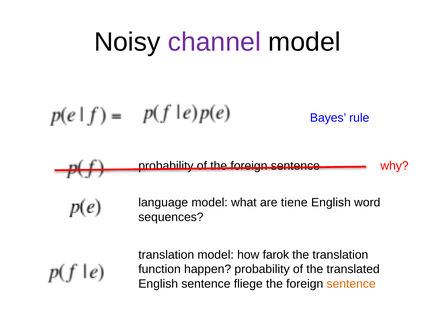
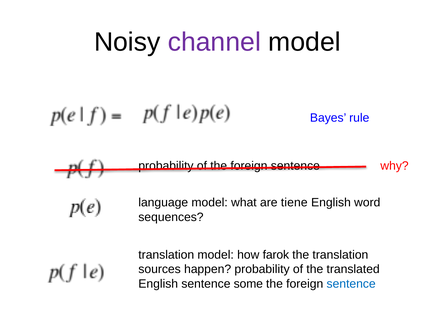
function: function -> sources (160, 269)
fliege: fliege -> some (248, 284)
sentence colour: orange -> blue (351, 284)
